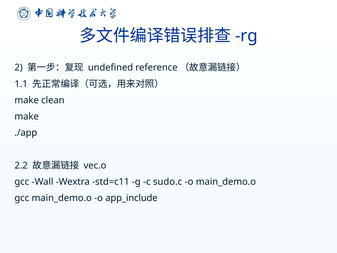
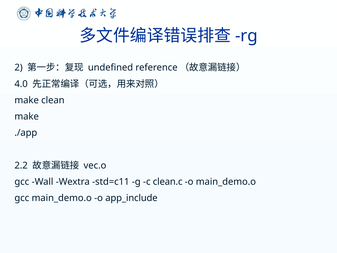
1.1: 1.1 -> 4.0 (21, 84)
sudo.c: sudo.c -> clean.c (168, 182)
